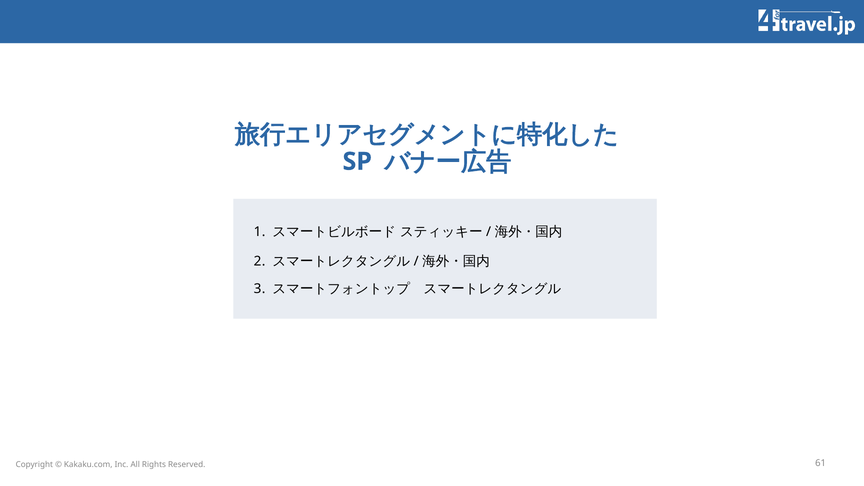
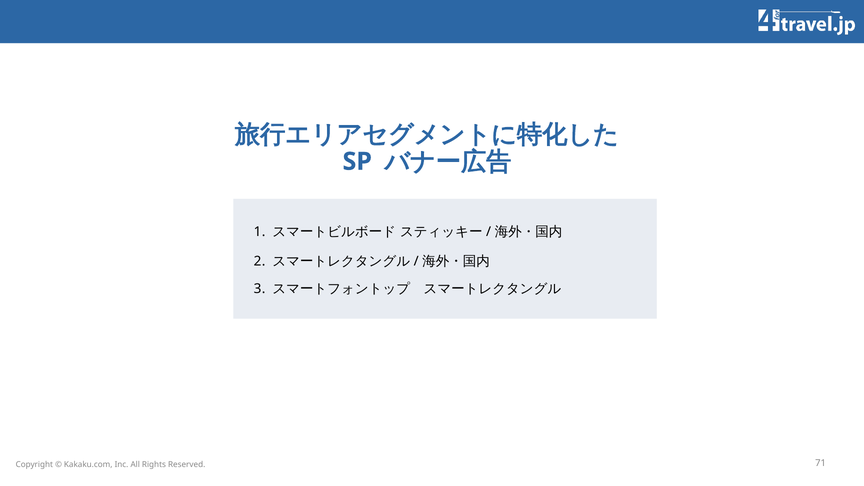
61: 61 -> 71 (821, 463)
